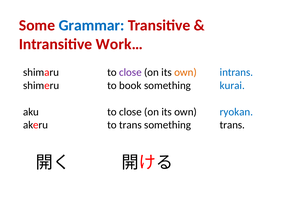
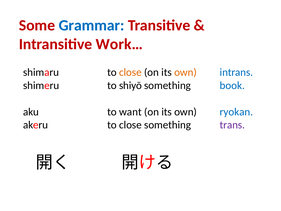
close colour: purple -> orange (130, 72)
book: book -> shiyō (130, 85)
kurai: kurai -> book (232, 85)
aku to close: close -> want (130, 112)
akeru to trans: trans -> close (130, 125)
trans colour: black -> purple (232, 125)
